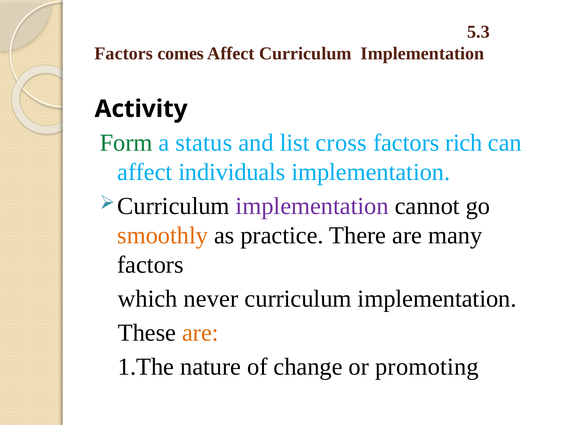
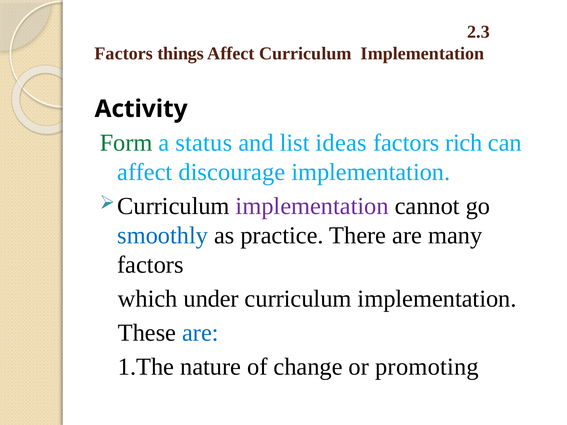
5.3: 5.3 -> 2.3 (479, 32)
comes: comes -> things (181, 54)
cross: cross -> ideas (341, 143)
individuals: individuals -> discourage (232, 172)
smoothly colour: orange -> blue (163, 236)
never: never -> under (211, 299)
are colour: orange -> blue (200, 333)
